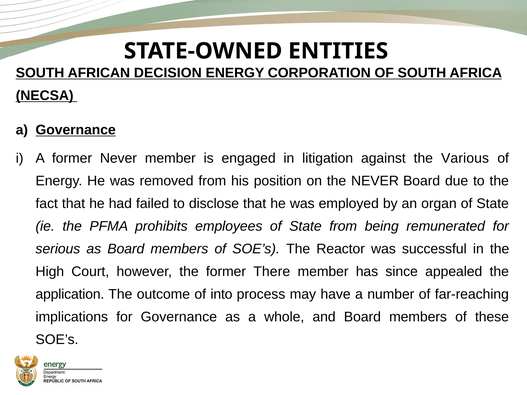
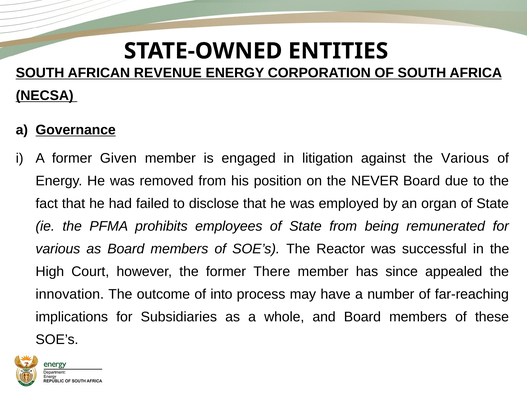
DECISION: DECISION -> REVENUE (168, 73)
former Never: Never -> Given (118, 158)
serious: serious -> various (58, 249)
application: application -> innovation (70, 294)
for Governance: Governance -> Subsidiaries (179, 317)
